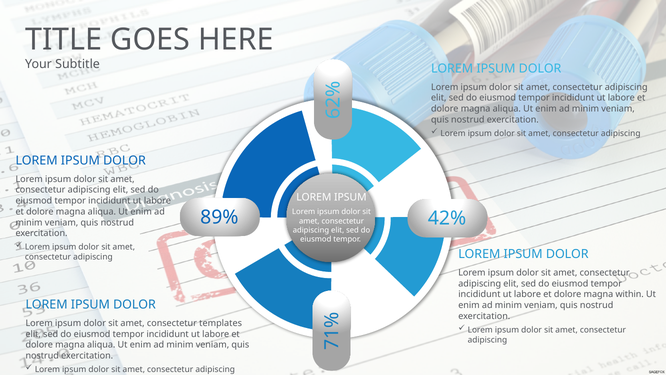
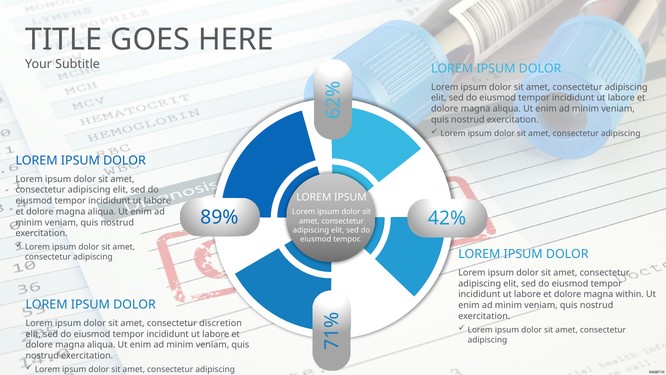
templates: templates -> discretion (221, 323)
